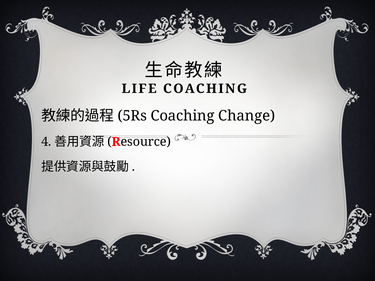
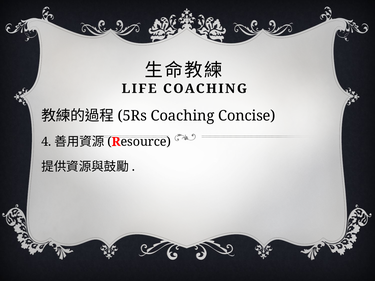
Change: Change -> Concise (247, 116)
